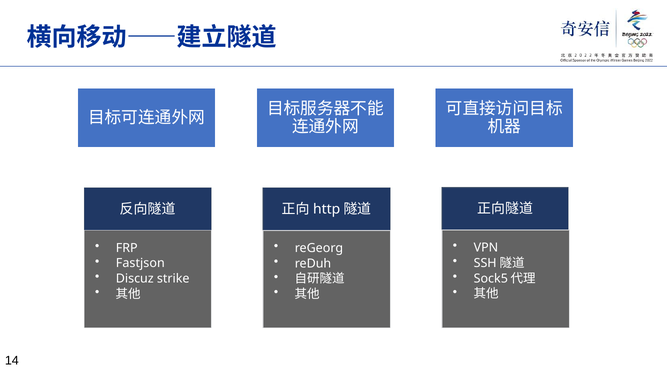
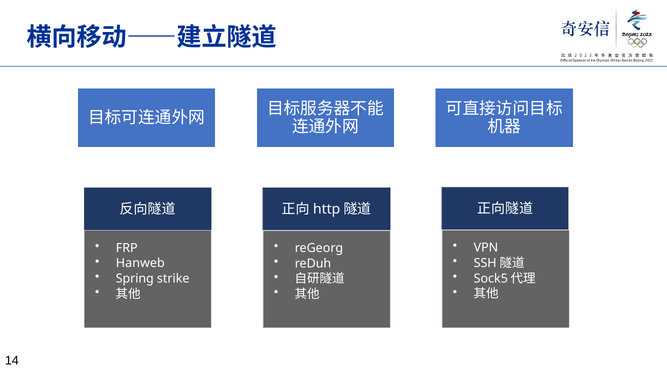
Fastjson: Fastjson -> Hanweb (140, 263)
Discuz: Discuz -> Spring (135, 279)
